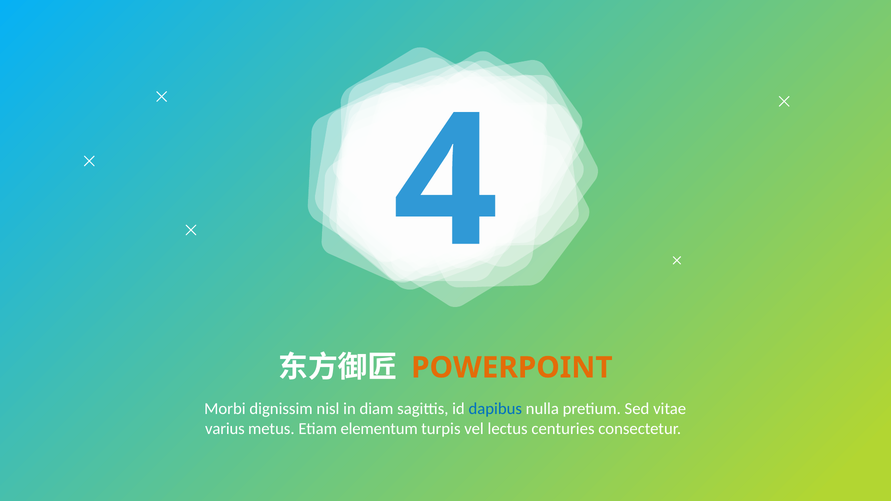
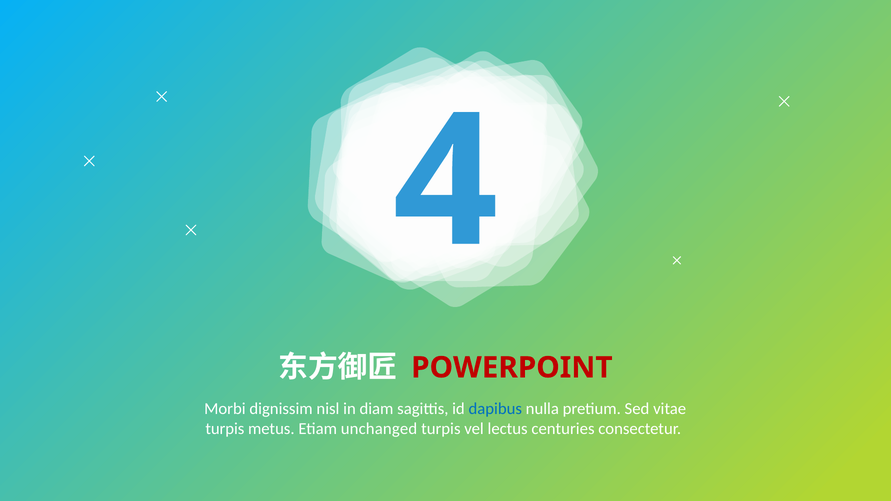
POWERPOINT colour: orange -> red (512, 368)
varius: varius -> turpis (225, 429)
elementum: elementum -> unchanged (379, 429)
